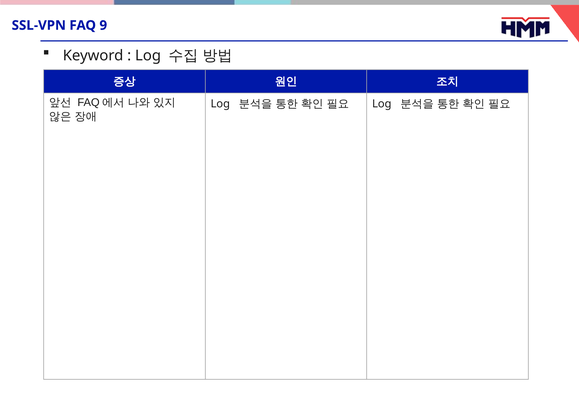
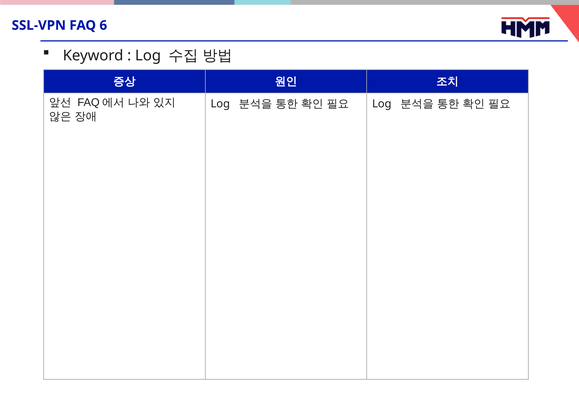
9: 9 -> 6 (103, 25)
